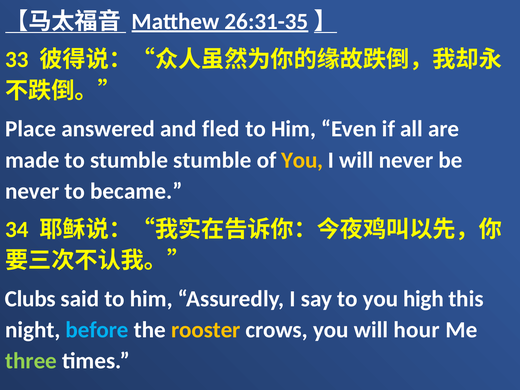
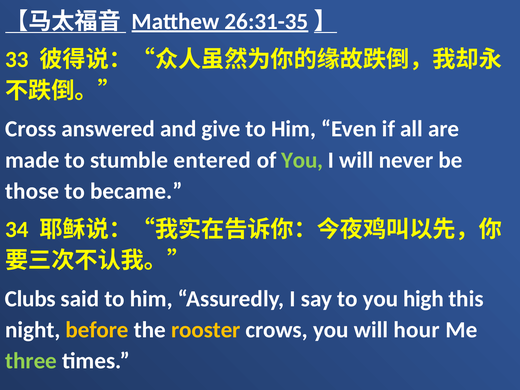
Place: Place -> Cross (31, 129)
fled: fled -> give (221, 129)
stumble stumble: stumble -> entered (212, 160)
You colour: yellow -> light green (302, 160)
never: never -> those (32, 191)
before colour: light blue -> yellow (97, 330)
